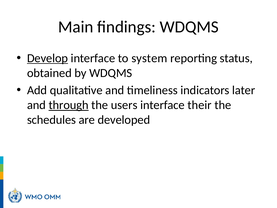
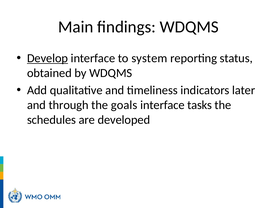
through underline: present -> none (69, 105)
users: users -> goals (124, 105)
their: their -> tasks (200, 105)
